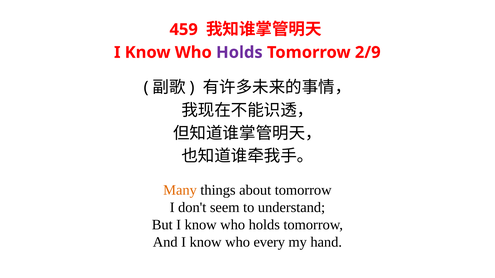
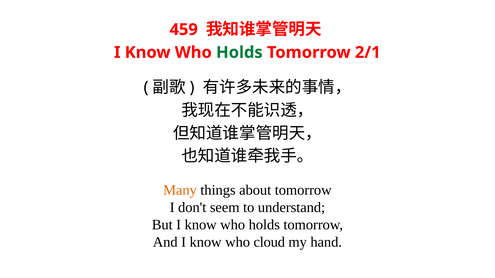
Holds colour: purple -> green (239, 52)
2/9: 2/9 -> 2/1 (368, 52)
every: every -> cloud (269, 242)
